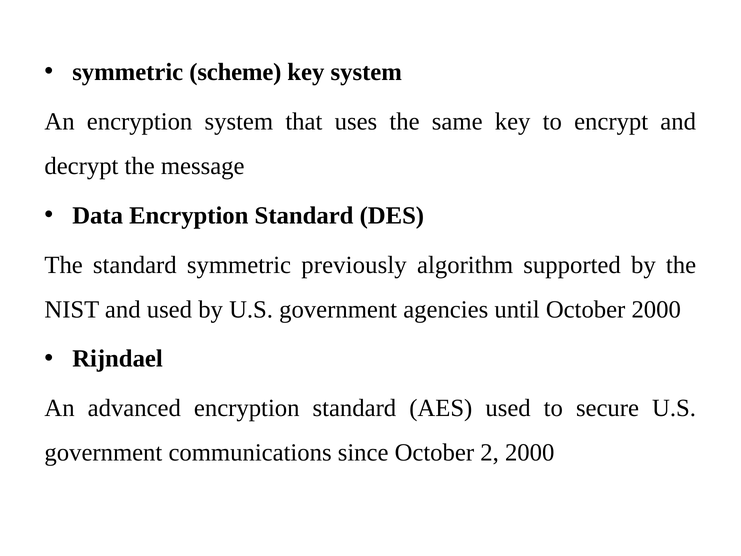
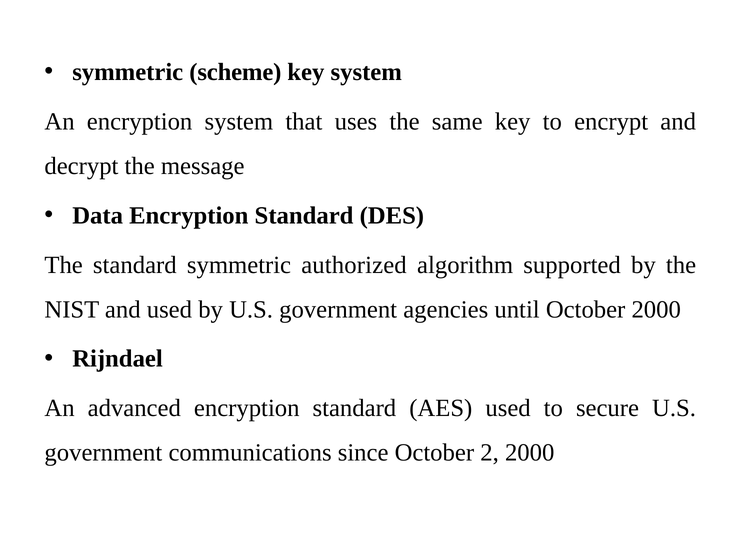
previously: previously -> authorized (354, 265)
